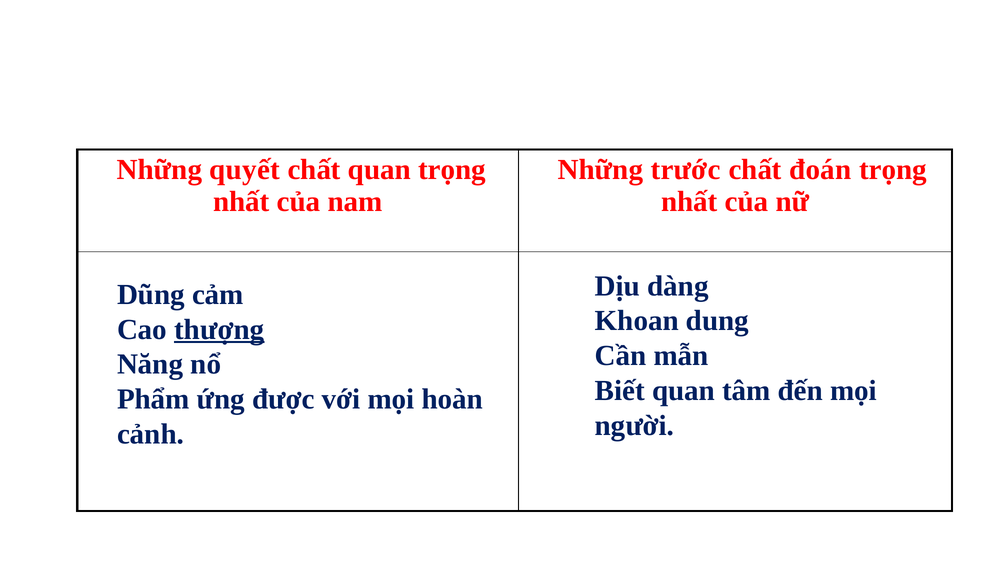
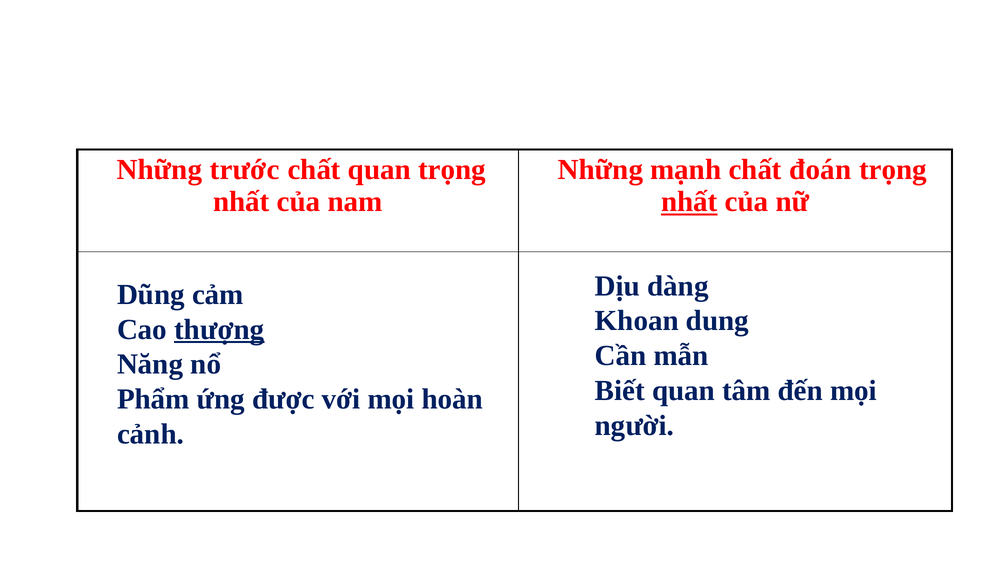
quyết: quyết -> trước (245, 170)
trước: trước -> mạnh (686, 170)
nhất underline: none -> present (689, 202)
